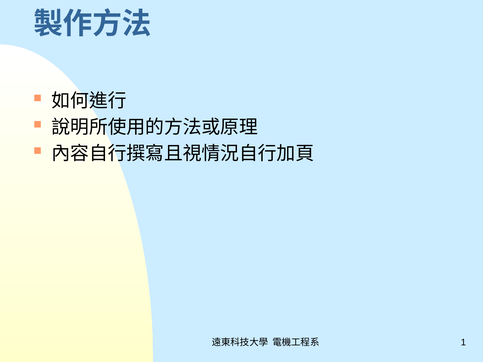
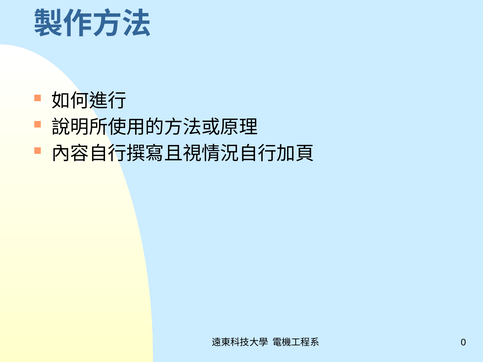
1: 1 -> 0 (463, 343)
